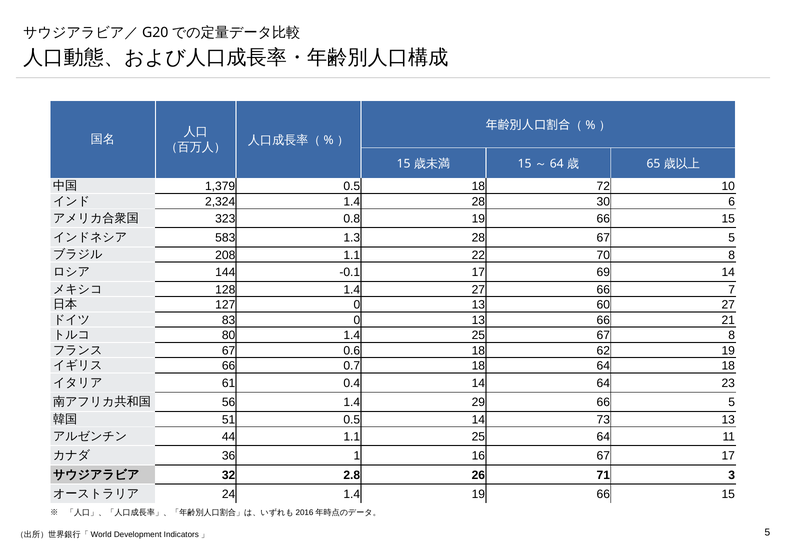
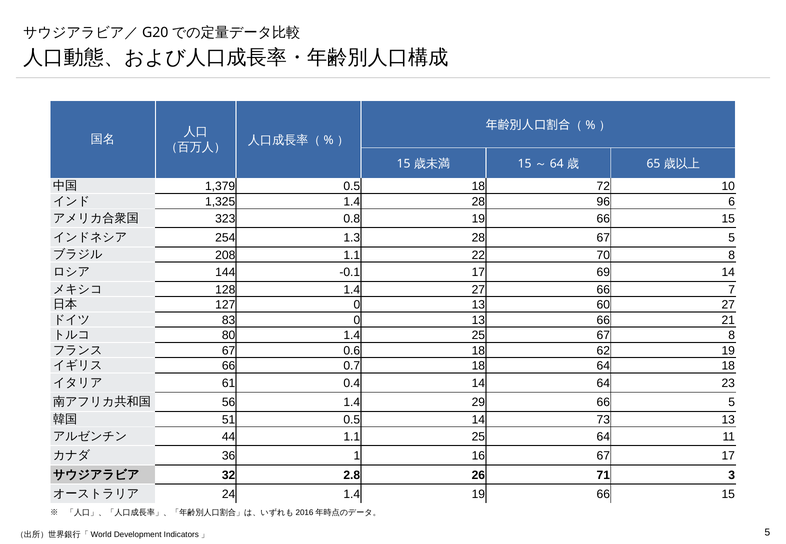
2,324: 2,324 -> 1,325 (220, 202)
30: 30 -> 96 (603, 202)
583: 583 -> 254 (225, 238)
